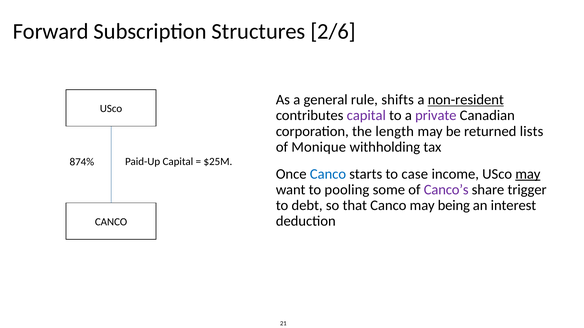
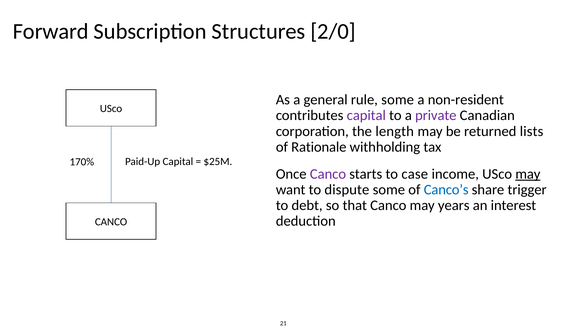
2/6: 2/6 -> 2/0 (333, 32)
rule shifts: shifts -> some (398, 100)
non-resident underline: present -> none (466, 100)
Monique: Monique -> Rationale (319, 147)
874%: 874% -> 170% (82, 162)
Canco colour: blue -> purple (328, 174)
pooling: pooling -> dispute (347, 190)
Canco’s colour: purple -> blue (446, 190)
being: being -> years (454, 206)
